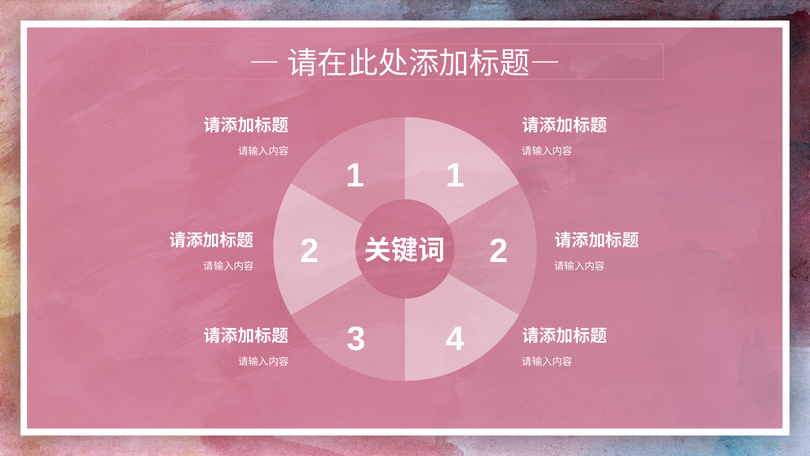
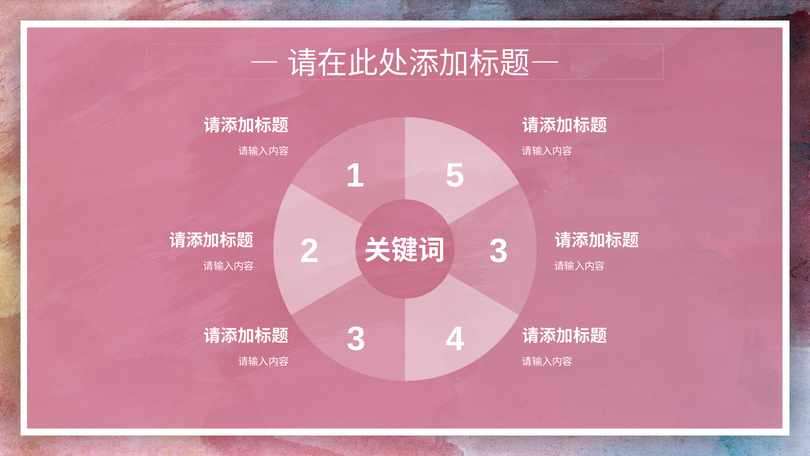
1 1: 1 -> 5 (455, 176)
2 2: 2 -> 3 (499, 251)
